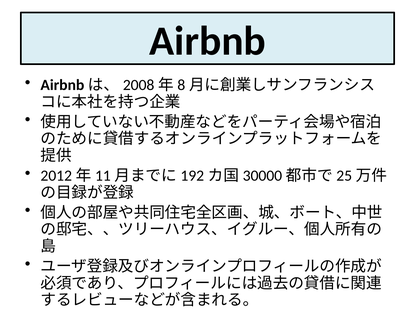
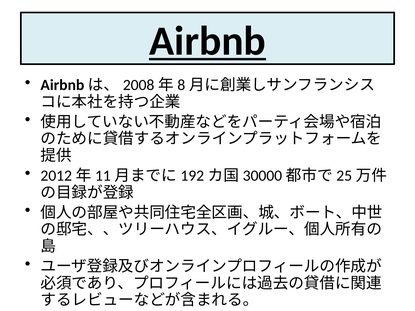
Airbnb underline: none -> present (207, 41)
